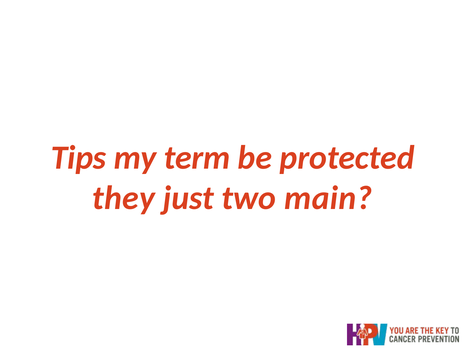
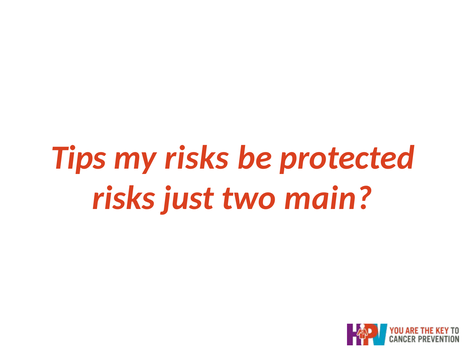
my term: term -> risks (197, 158)
they: they -> risks (124, 198)
